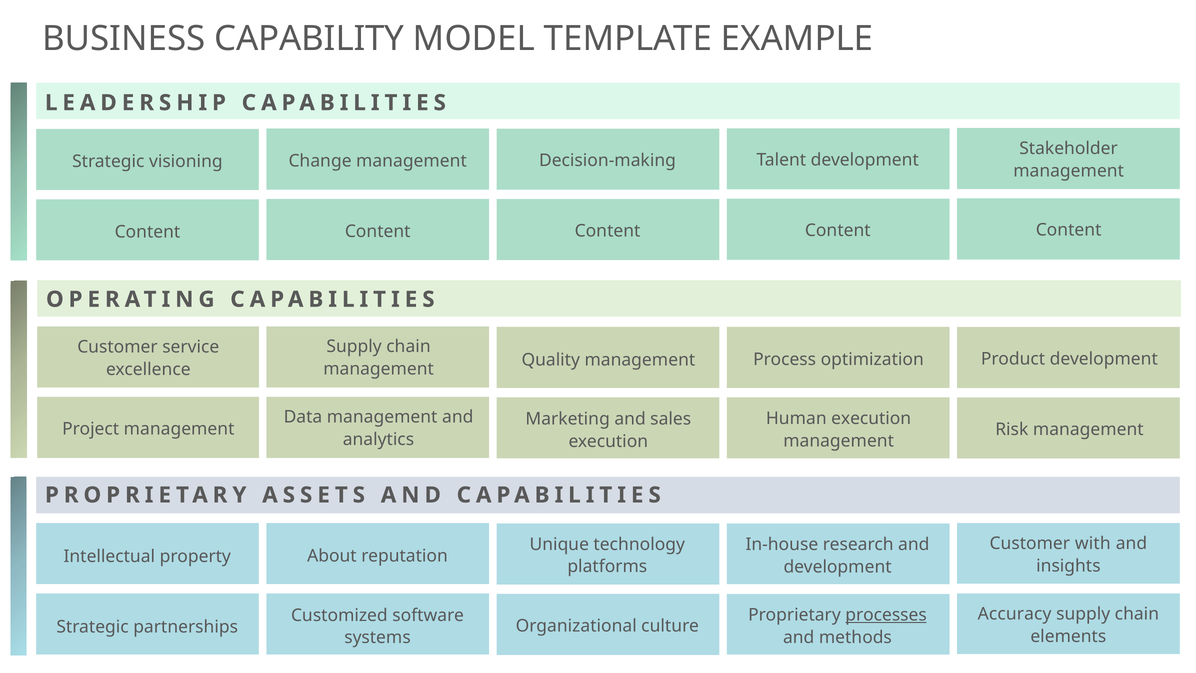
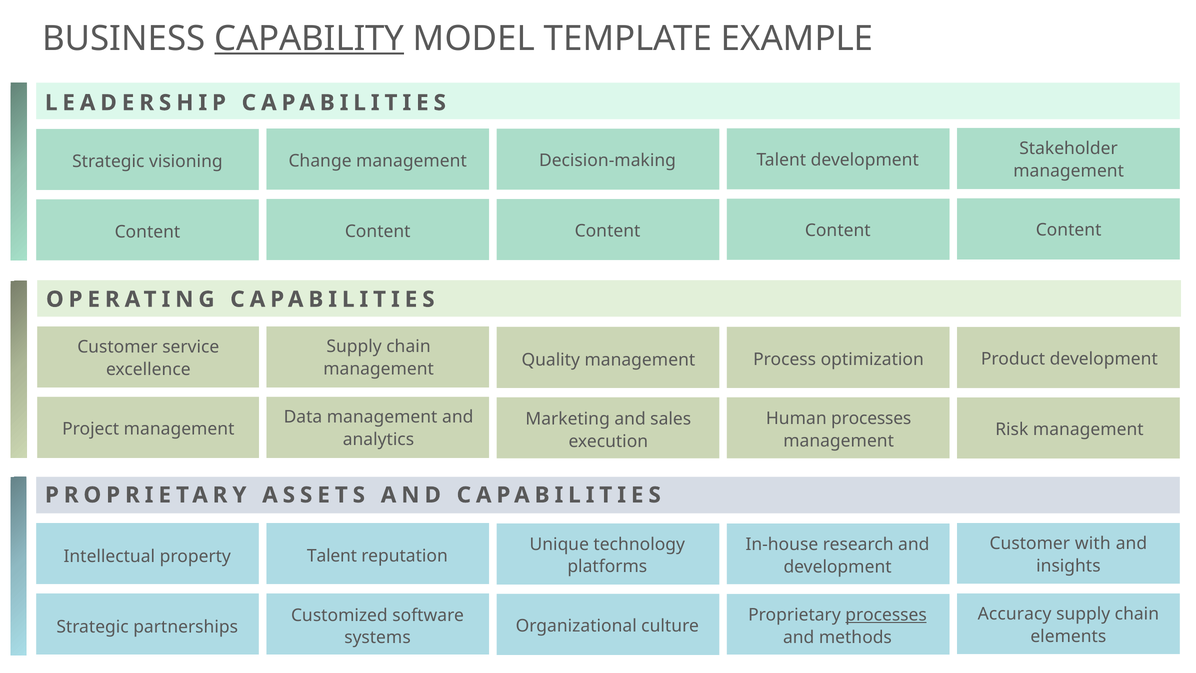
CAPABILITY underline: none -> present (309, 39)
Human execution: execution -> processes (871, 418)
About: About -> Talent (332, 556)
